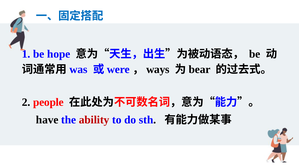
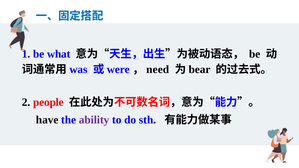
hope: hope -> what (59, 54)
ways: ways -> need (158, 69)
ability colour: red -> purple (94, 120)
